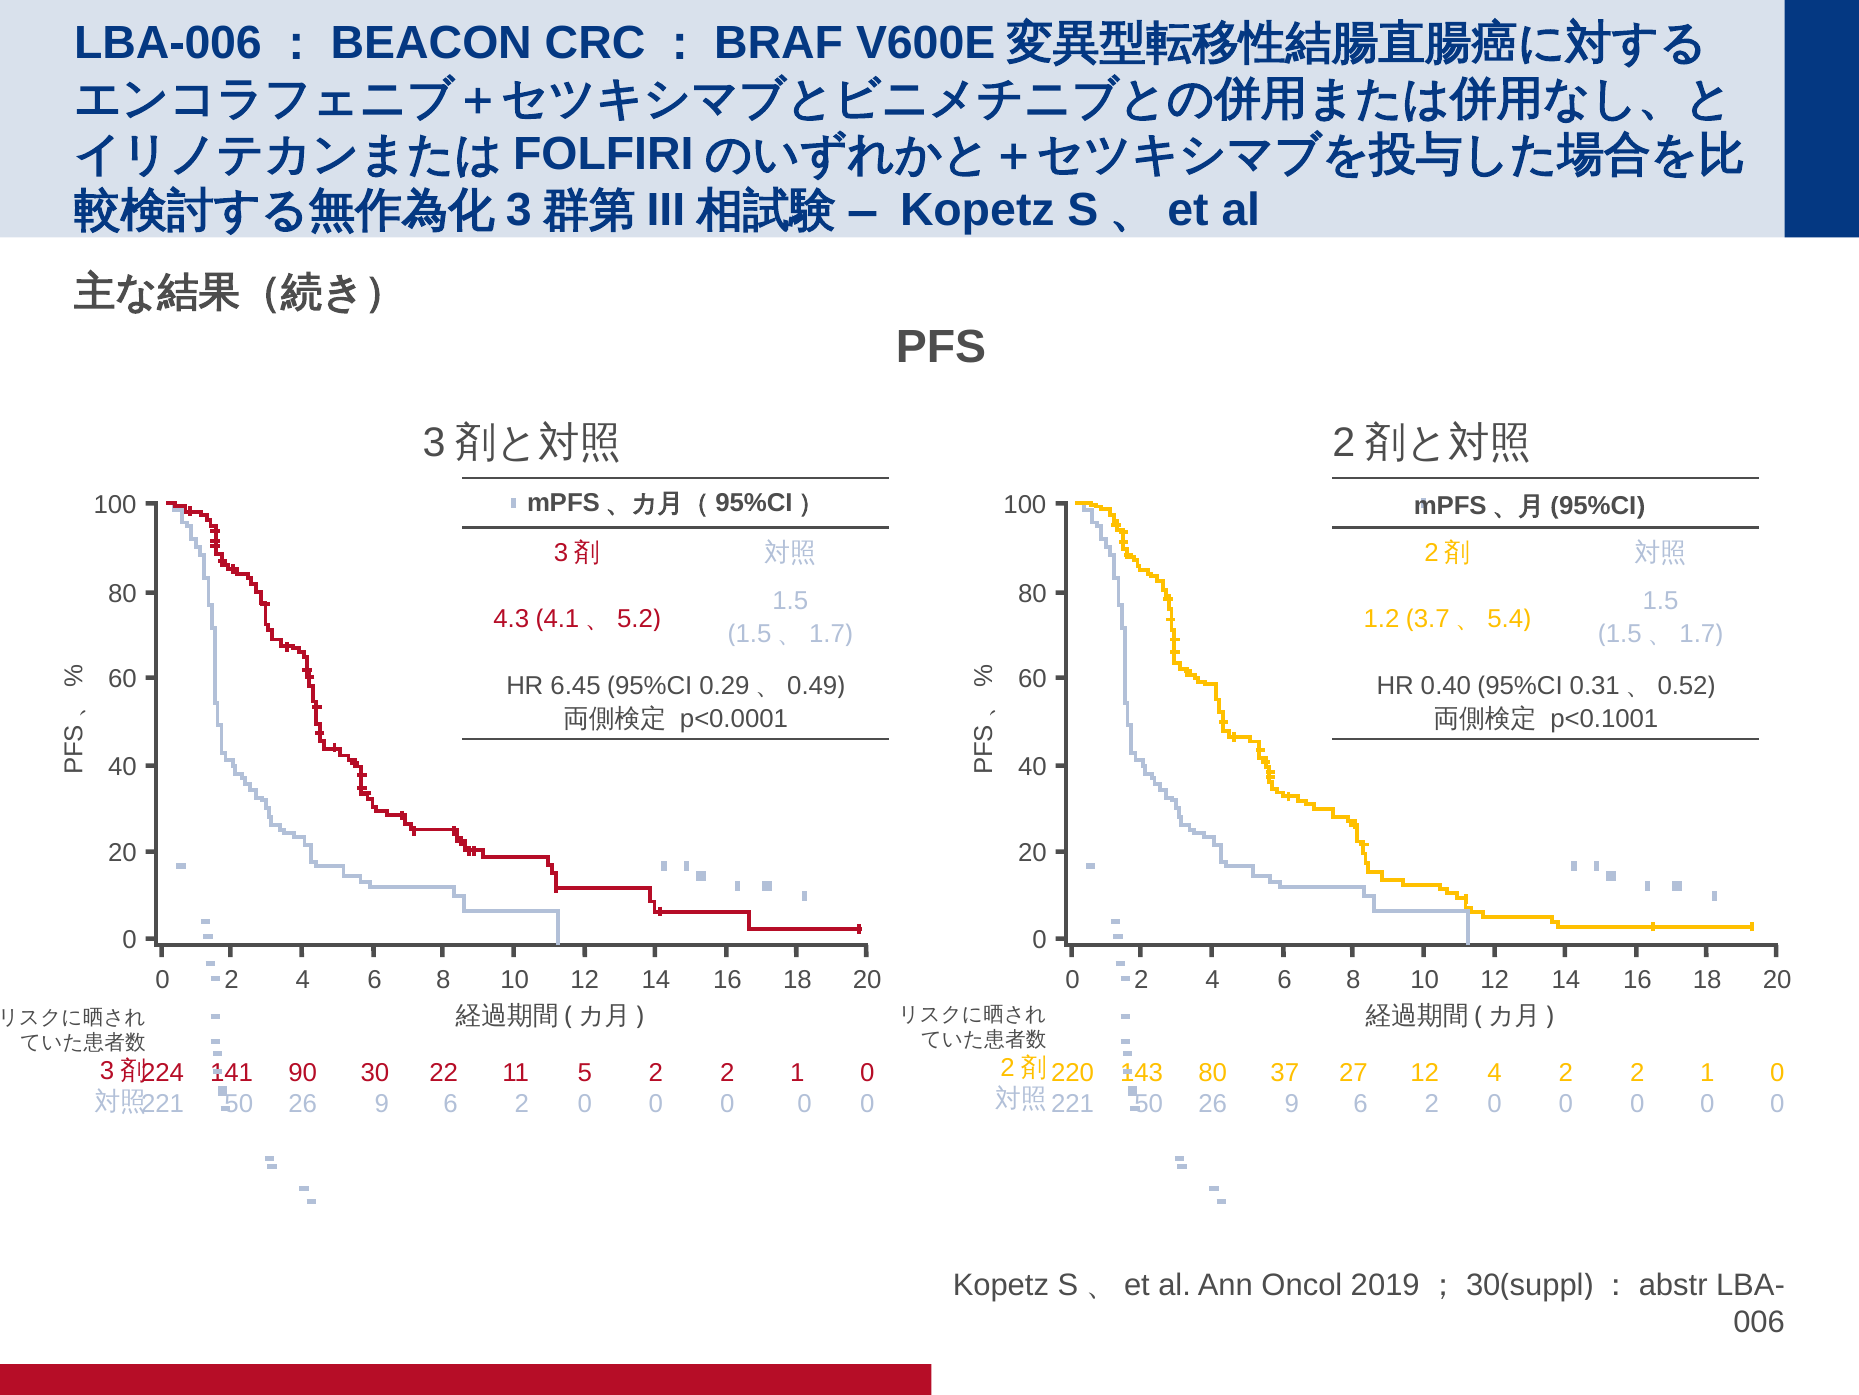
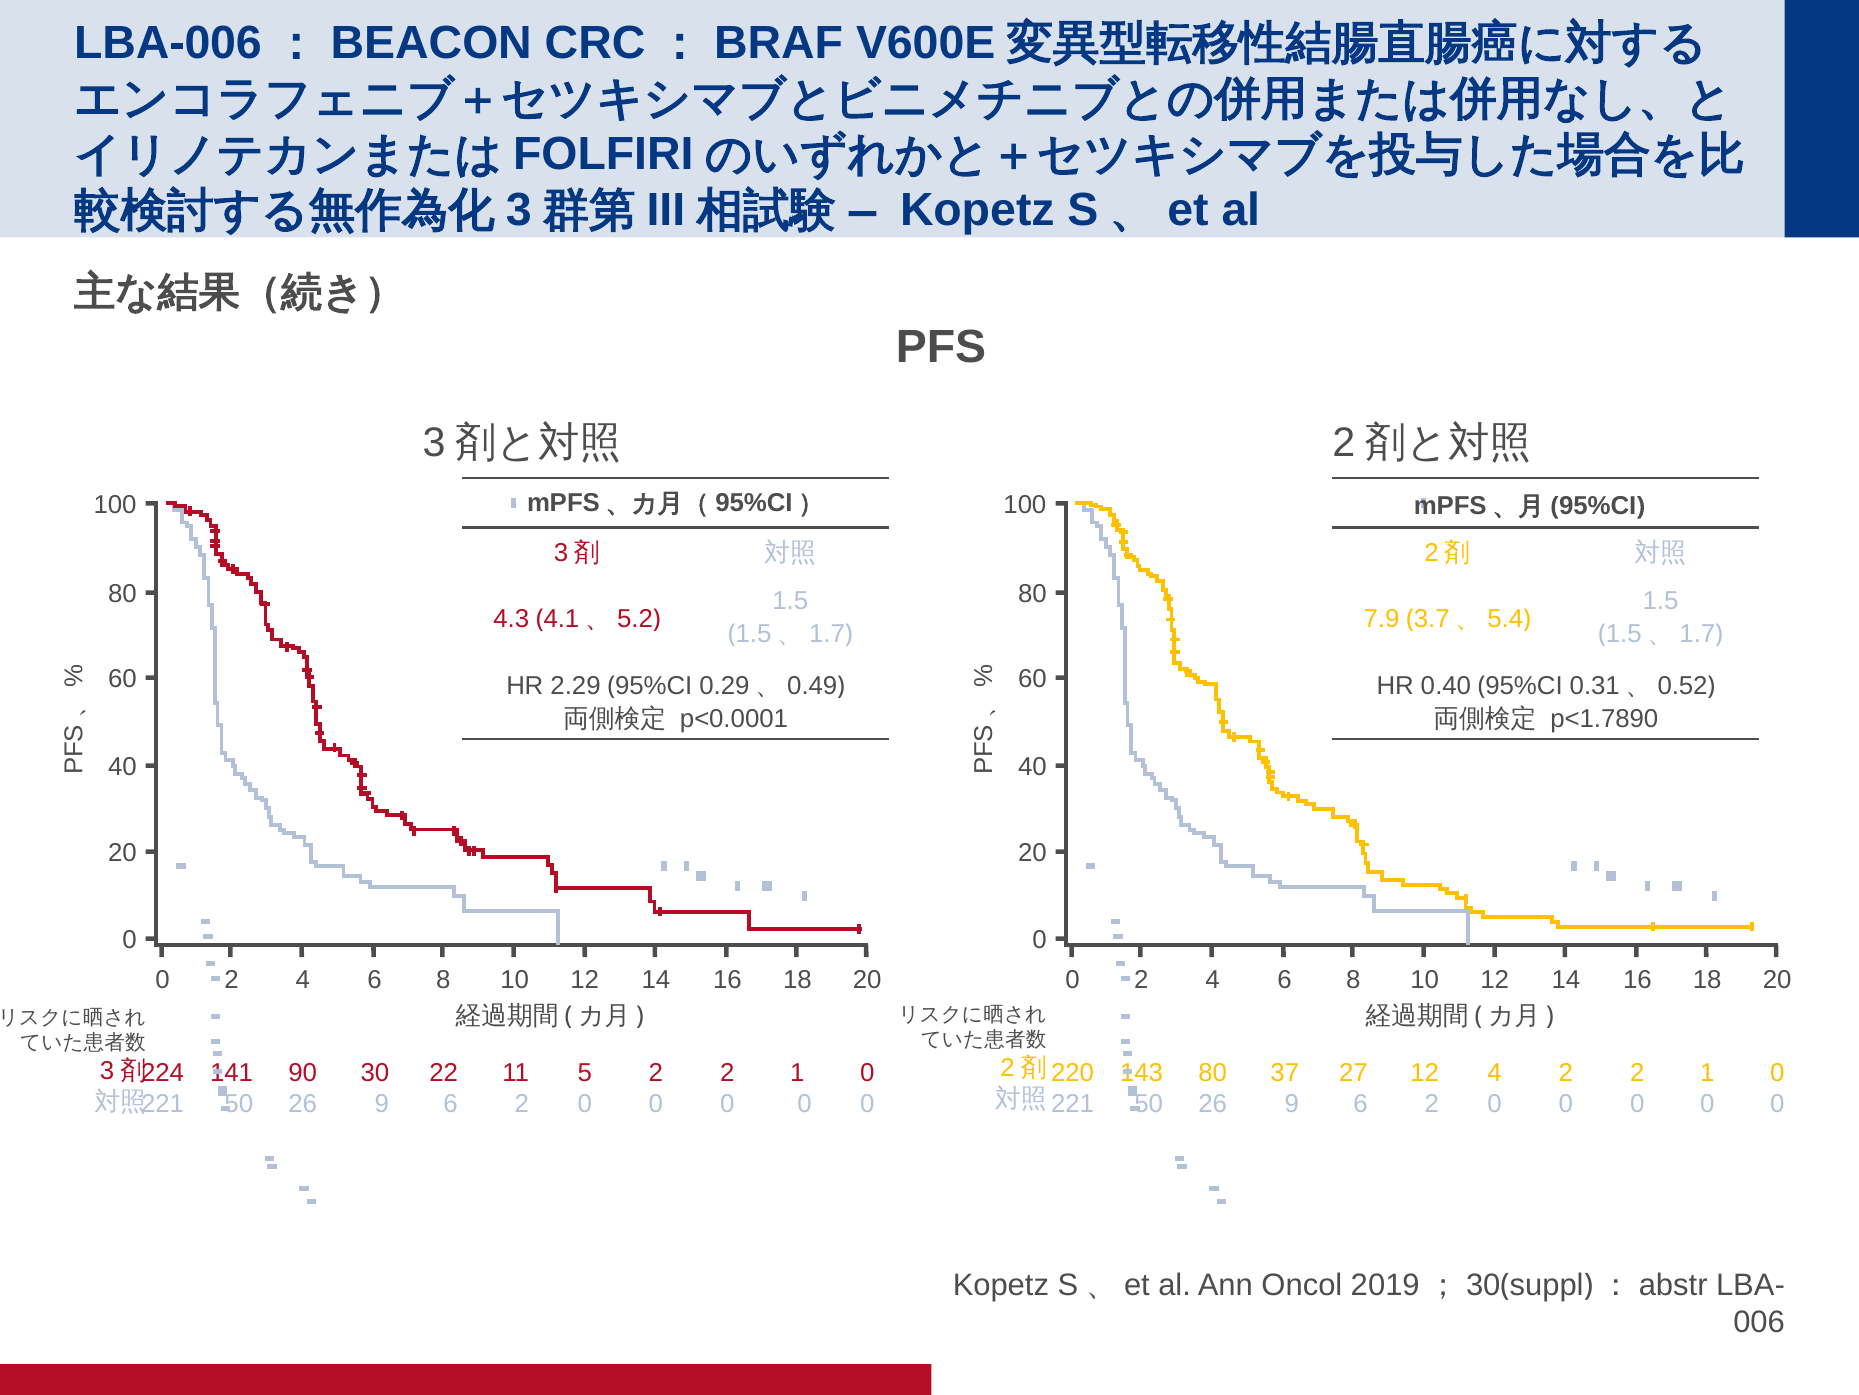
1.2: 1.2 -> 7.9 (1382, 619)
6.45: 6.45 -> 2.29 (576, 686)
p<0.1001: p<0.1001 -> p<1.7890 (1604, 718)
